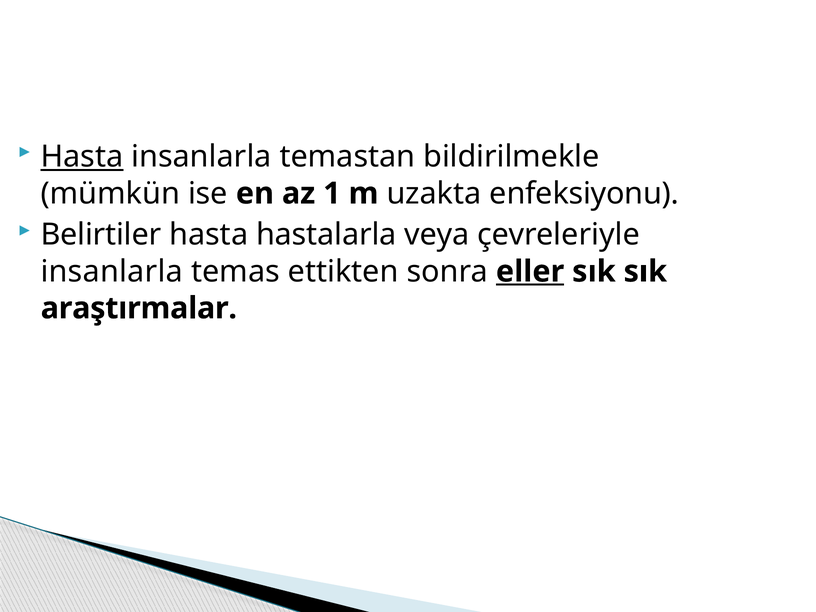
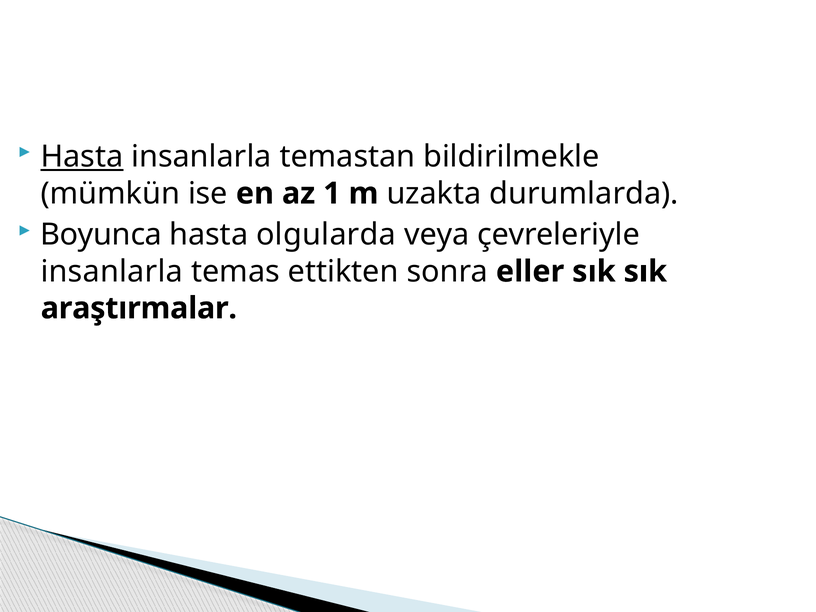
enfeksiyonu: enfeksiyonu -> durumlarda (584, 193)
Belirtiler: Belirtiler -> Boyunca (101, 235)
hastalarla: hastalarla -> olgularda (326, 235)
eller underline: present -> none (530, 271)
